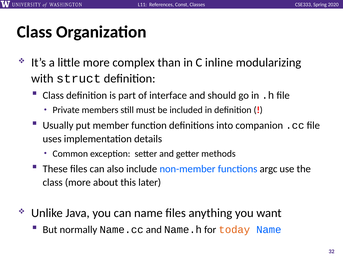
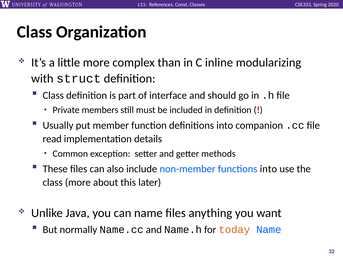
uses: uses -> read (52, 138)
functions argc: argc -> into (268, 168)
